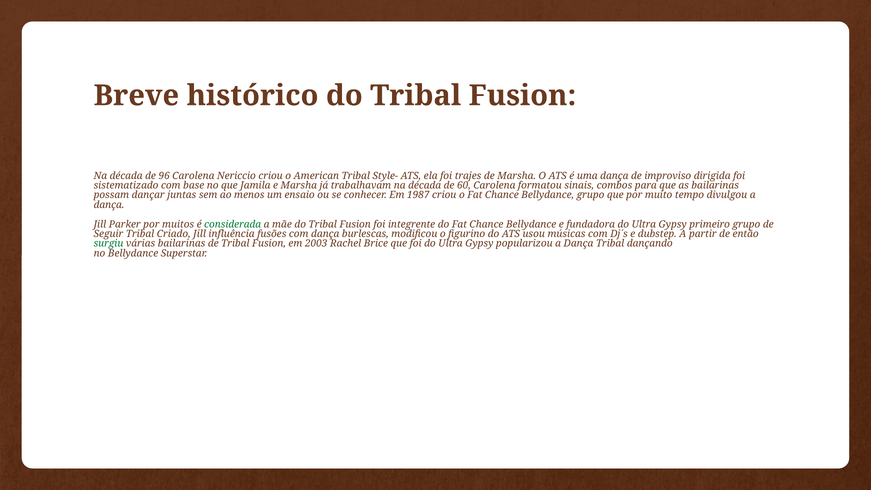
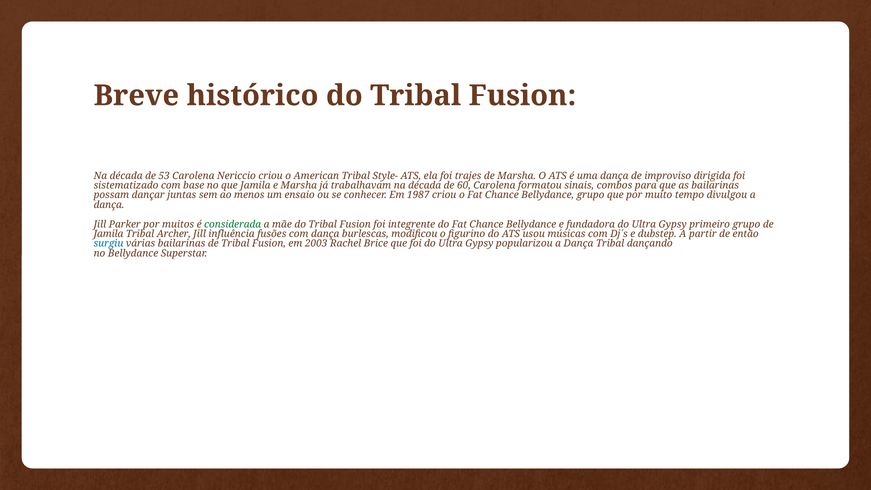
96: 96 -> 53 (164, 176)
Seguir: Seguir -> Jamila (108, 234)
Criado: Criado -> Archer (174, 234)
surgiu colour: green -> blue (108, 244)
